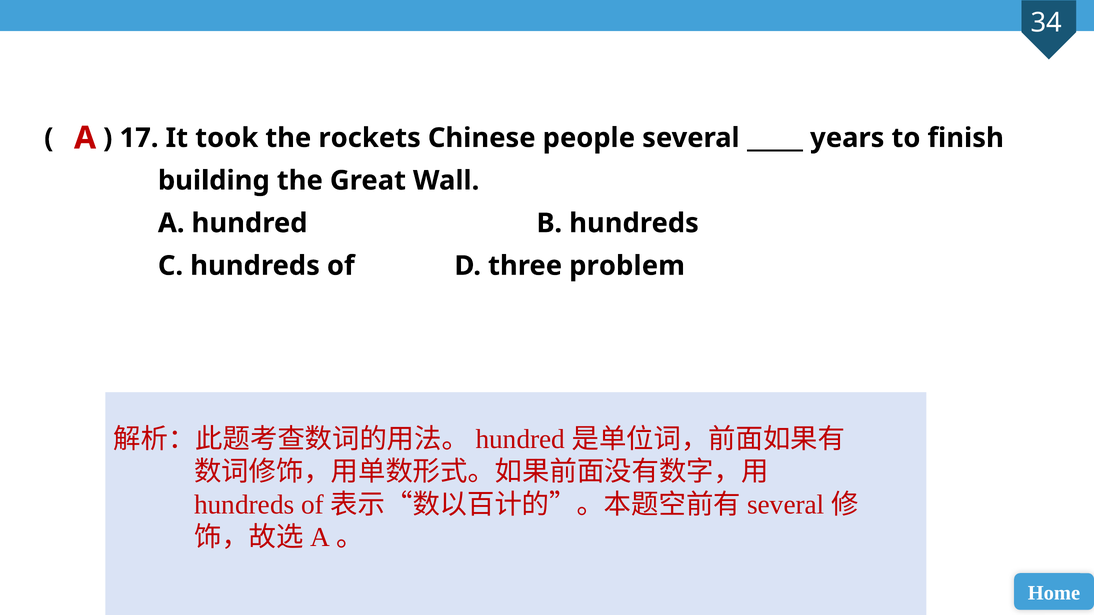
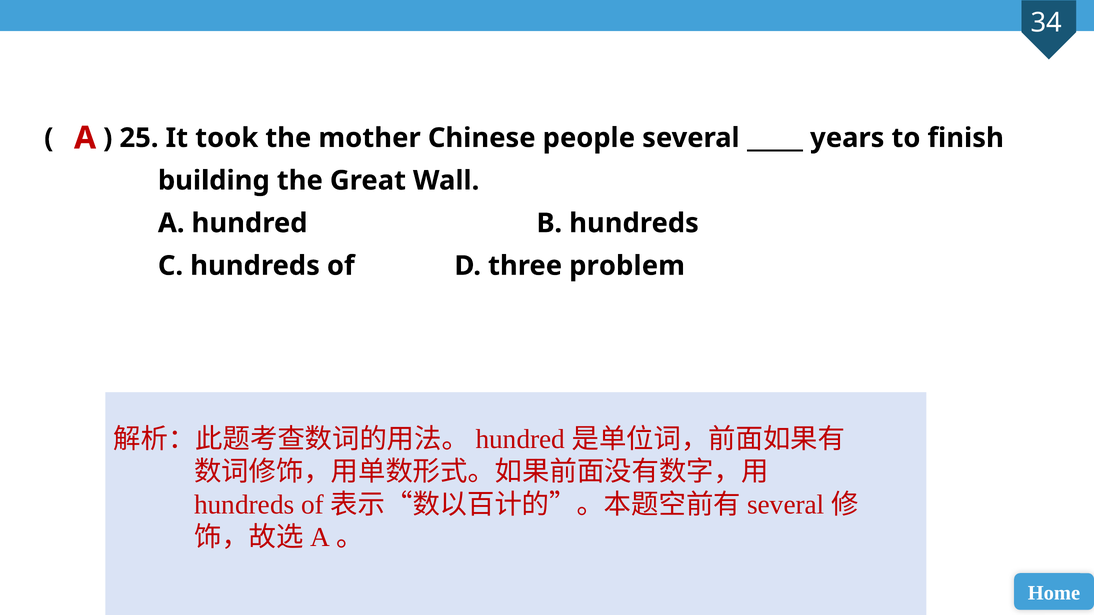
17: 17 -> 25 (139, 138)
rockets: rockets -> mother (370, 138)
